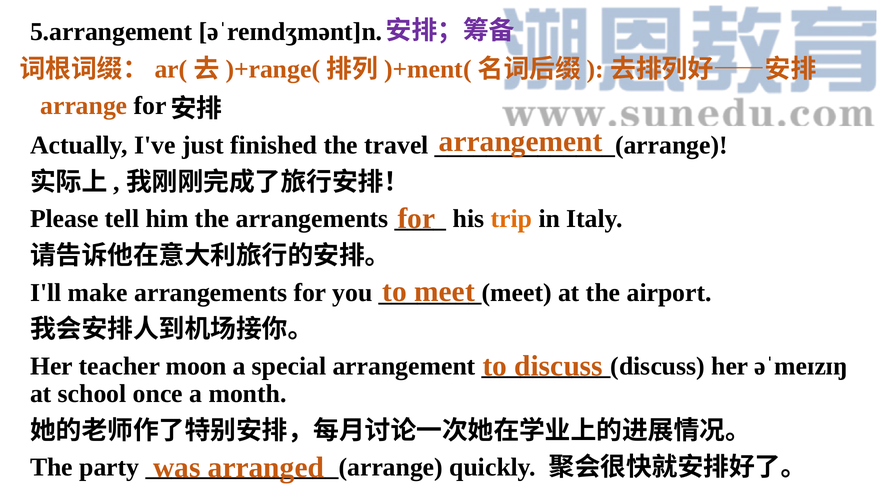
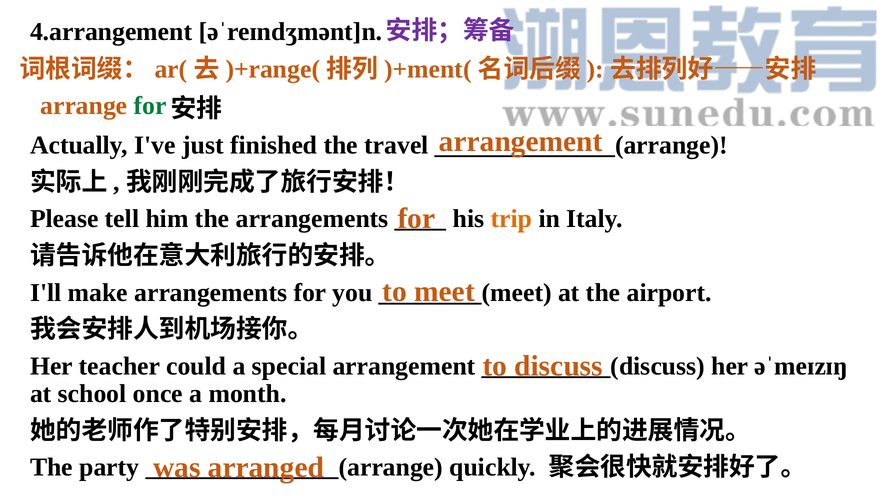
5.arrangement: 5.arrangement -> 4.arrangement (111, 32)
for colour: black -> green (150, 106)
moon: moon -> could (196, 366)
